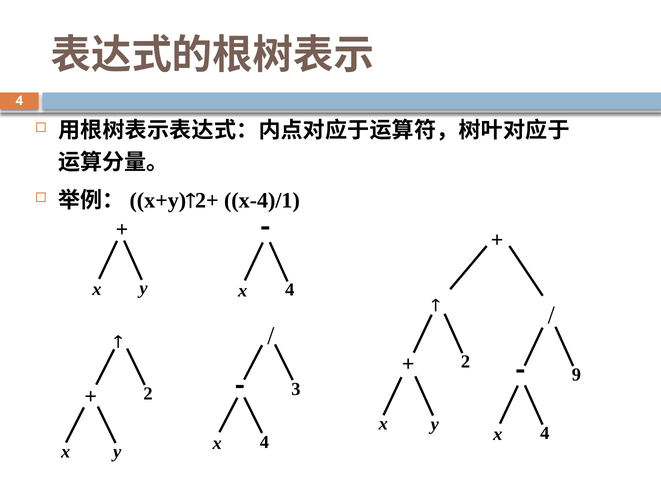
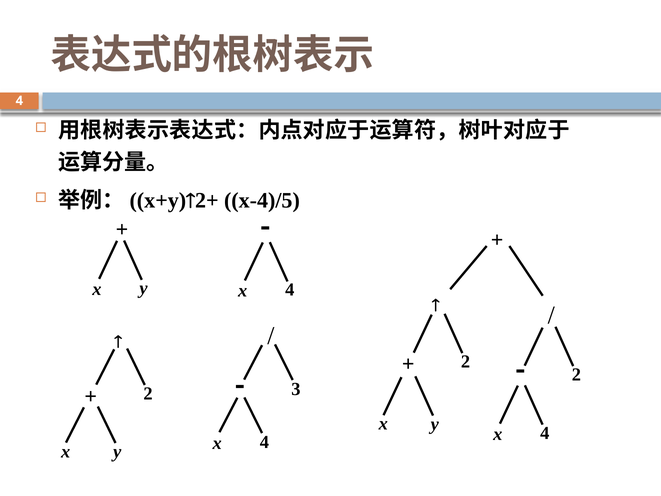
x-4)/1: x-4)/1 -> x-4)/5 (262, 200)
9: 9 -> 2 (576, 374)
